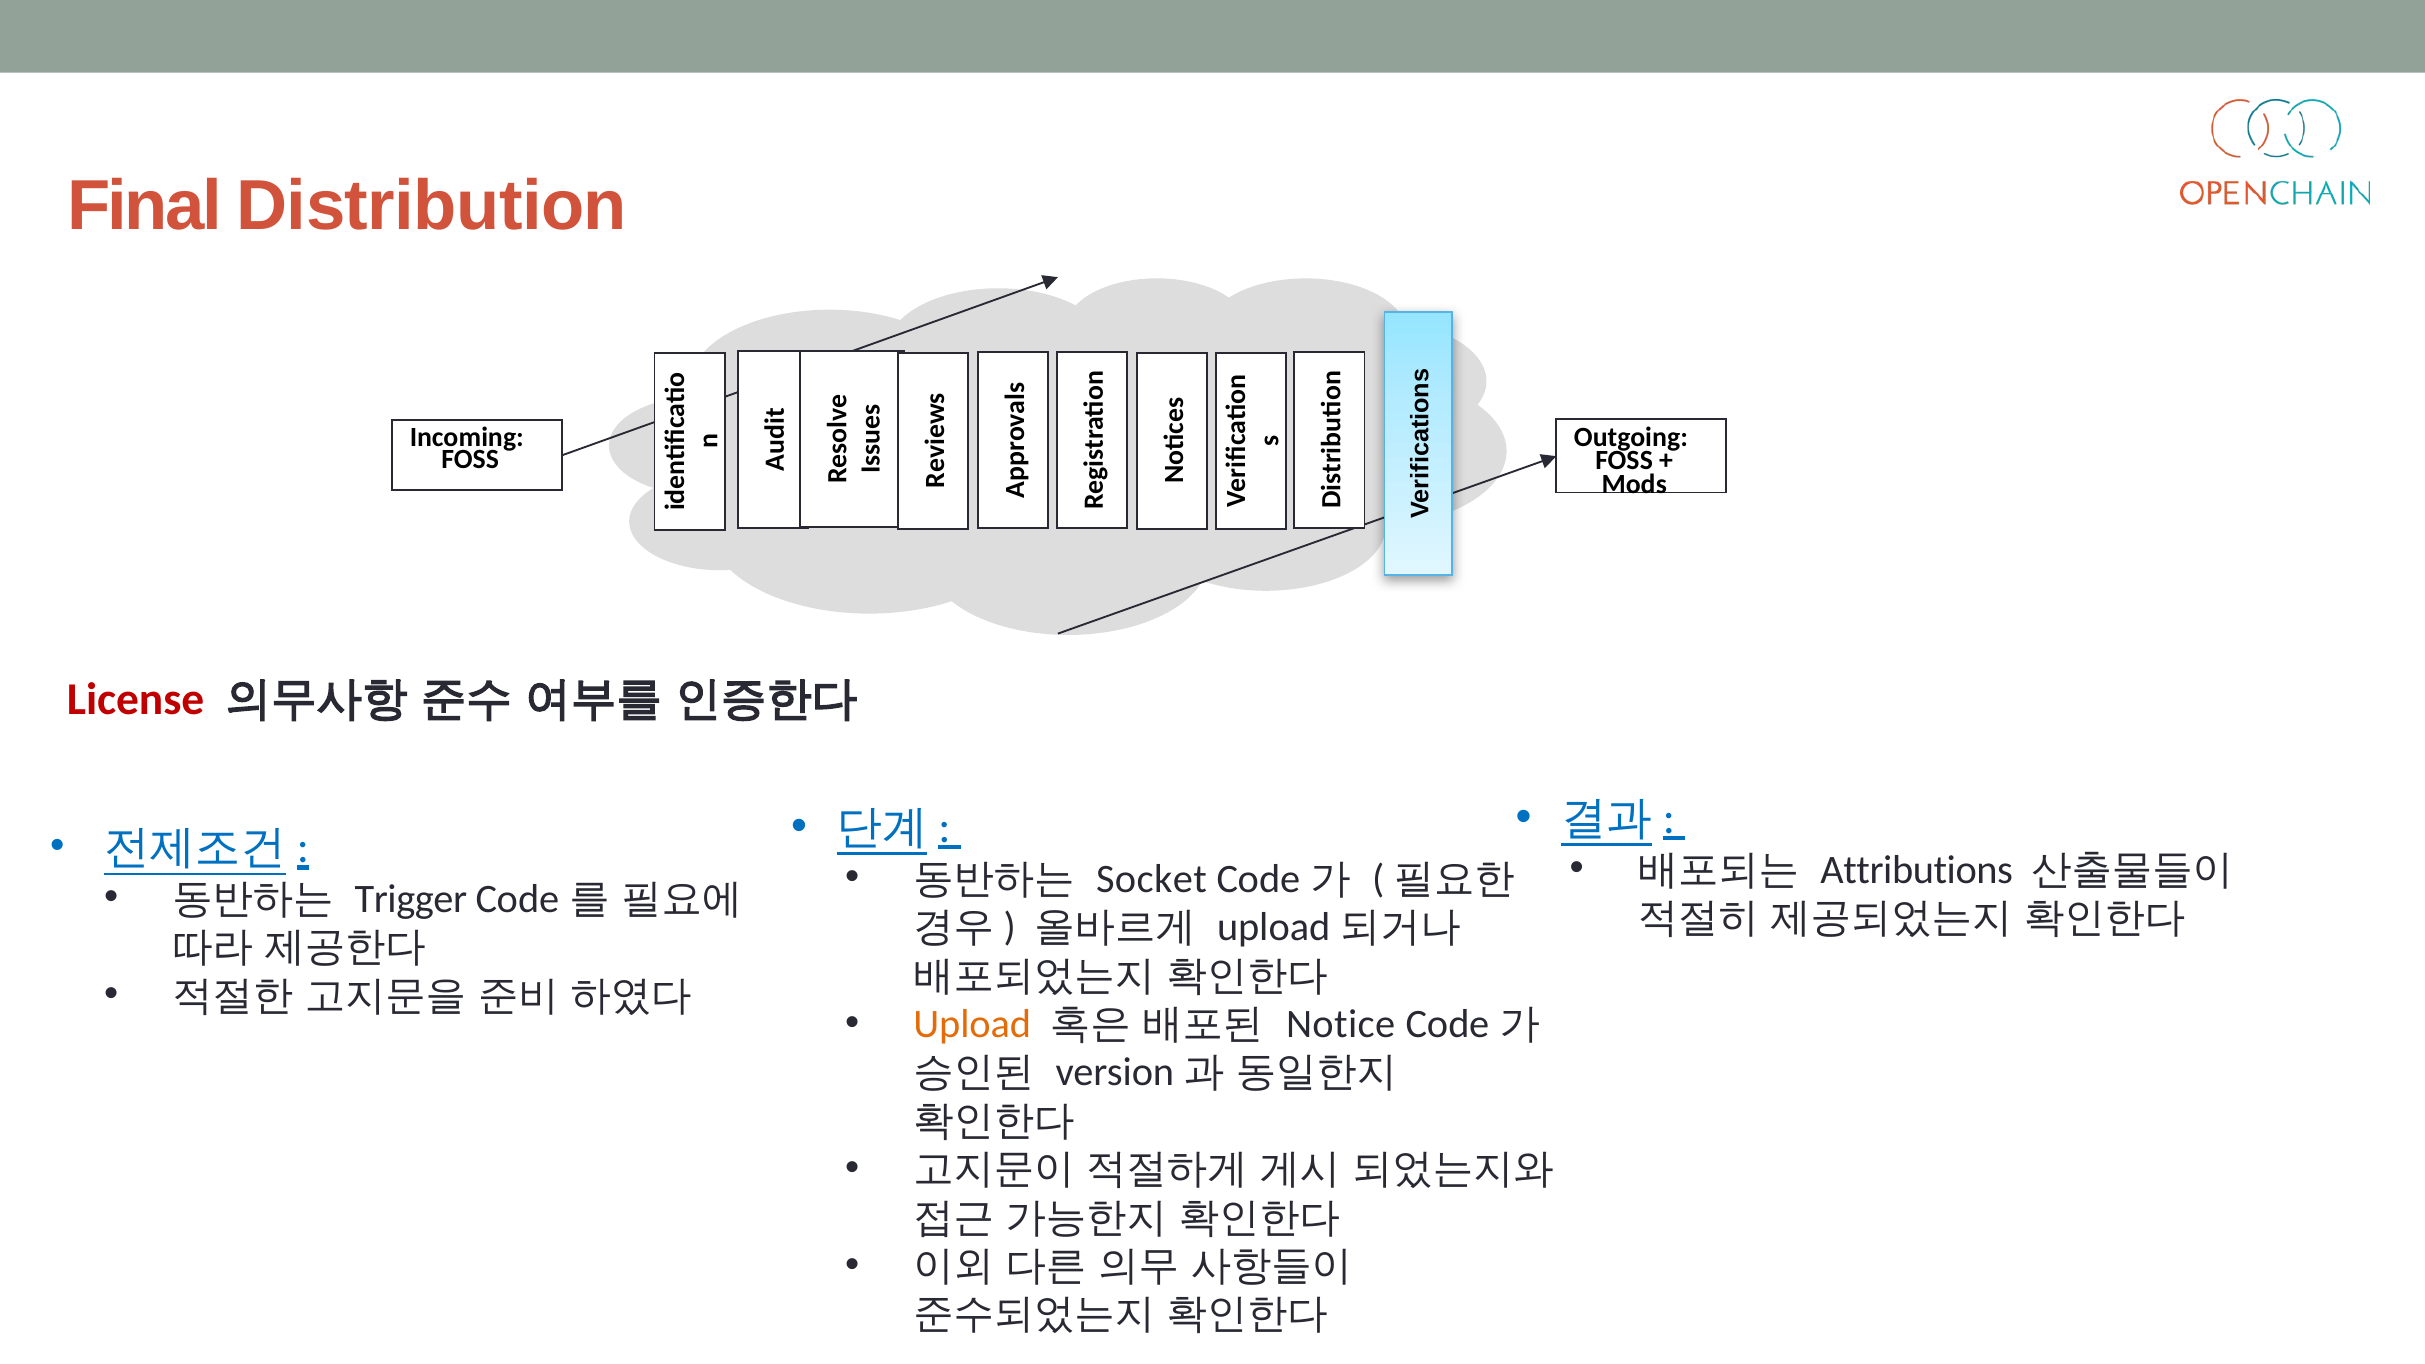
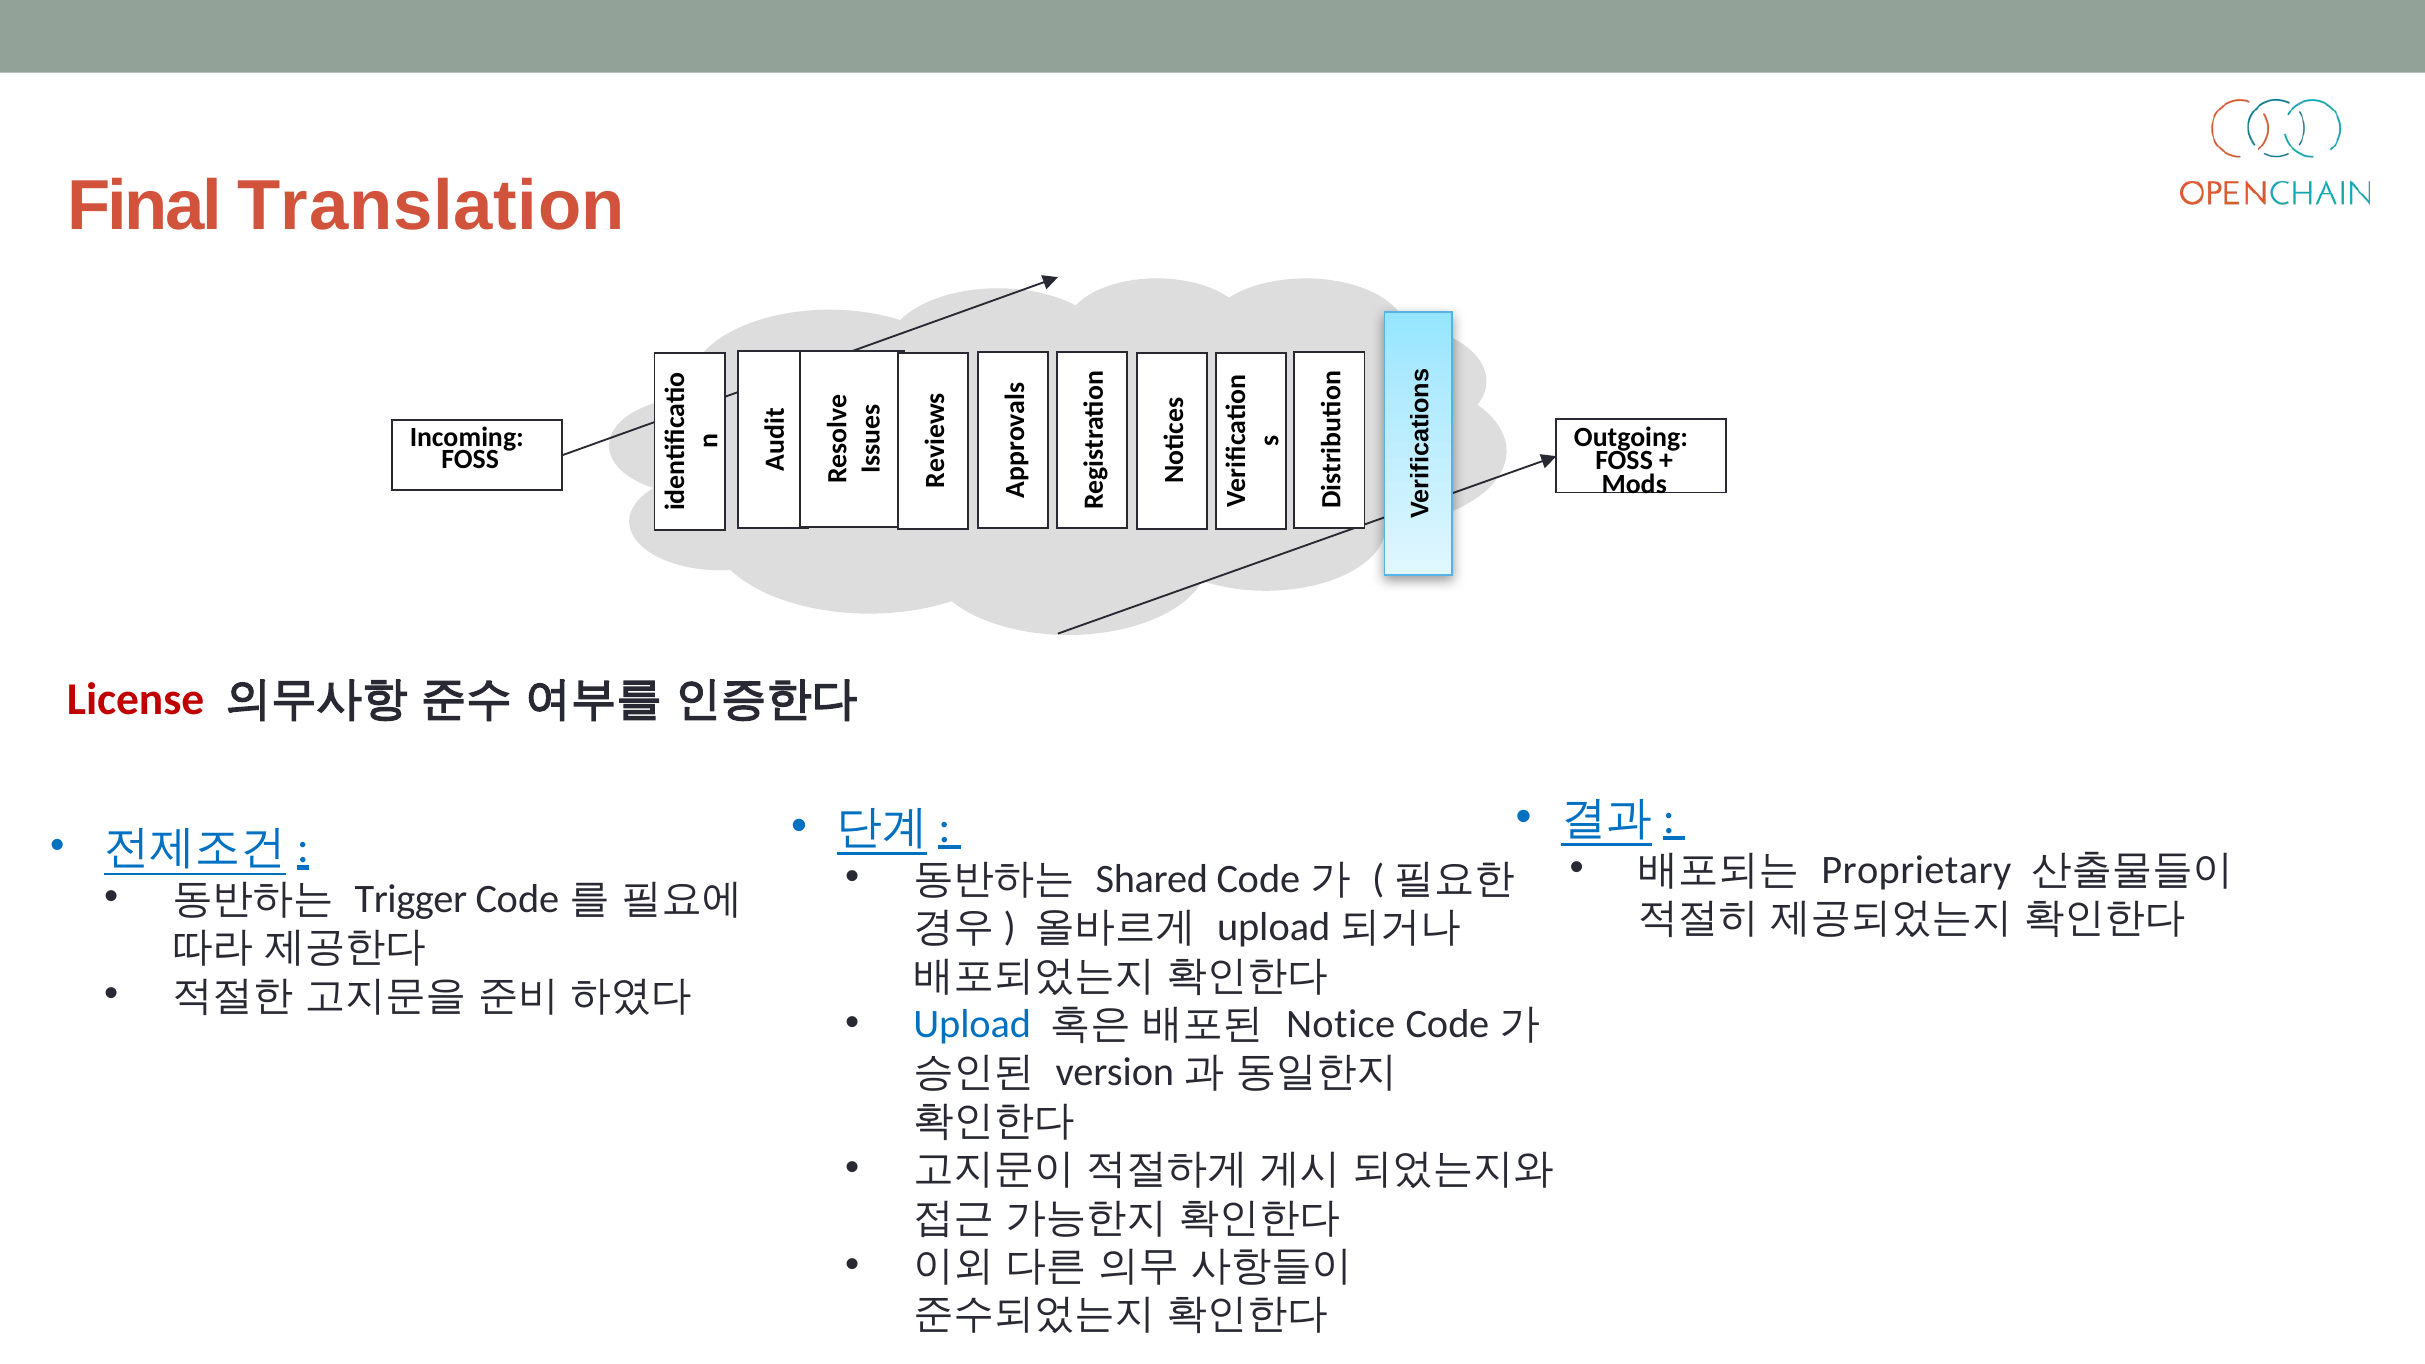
Distribution: Distribution -> Translation (431, 206)
Attributions: Attributions -> Proprietary (1916, 870)
Socket: Socket -> Shared (1152, 879)
Upload colour: orange -> blue (972, 1024)
